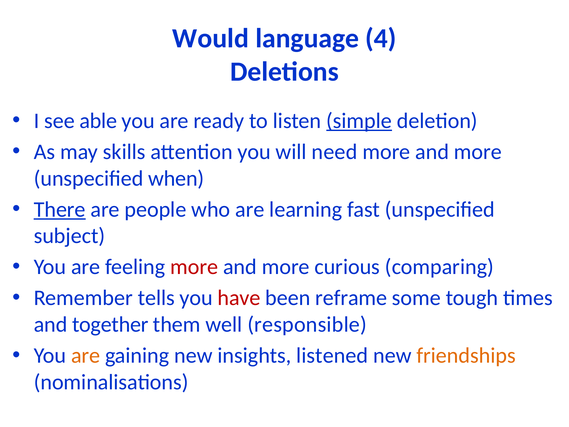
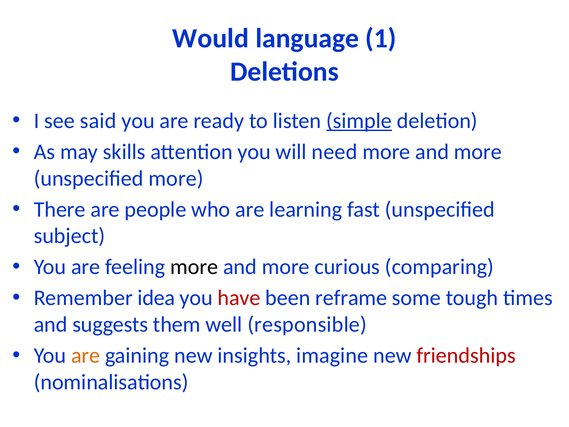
4: 4 -> 1 (381, 38)
able: able -> said (98, 121)
unspecified when: when -> more (176, 178)
There underline: present -> none (60, 209)
more colour: red -> black (194, 267)
tells: tells -> idea (156, 298)
together: together -> suggests (110, 324)
listened: listened -> imagine (332, 355)
friendships colour: orange -> red (466, 355)
